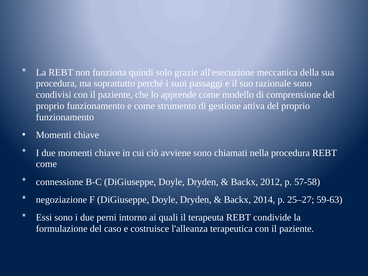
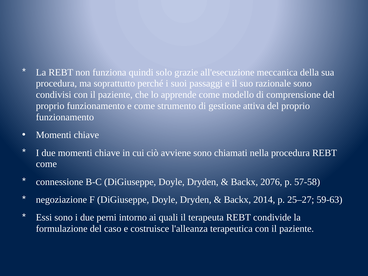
2012: 2012 -> 2076 (271, 182)
